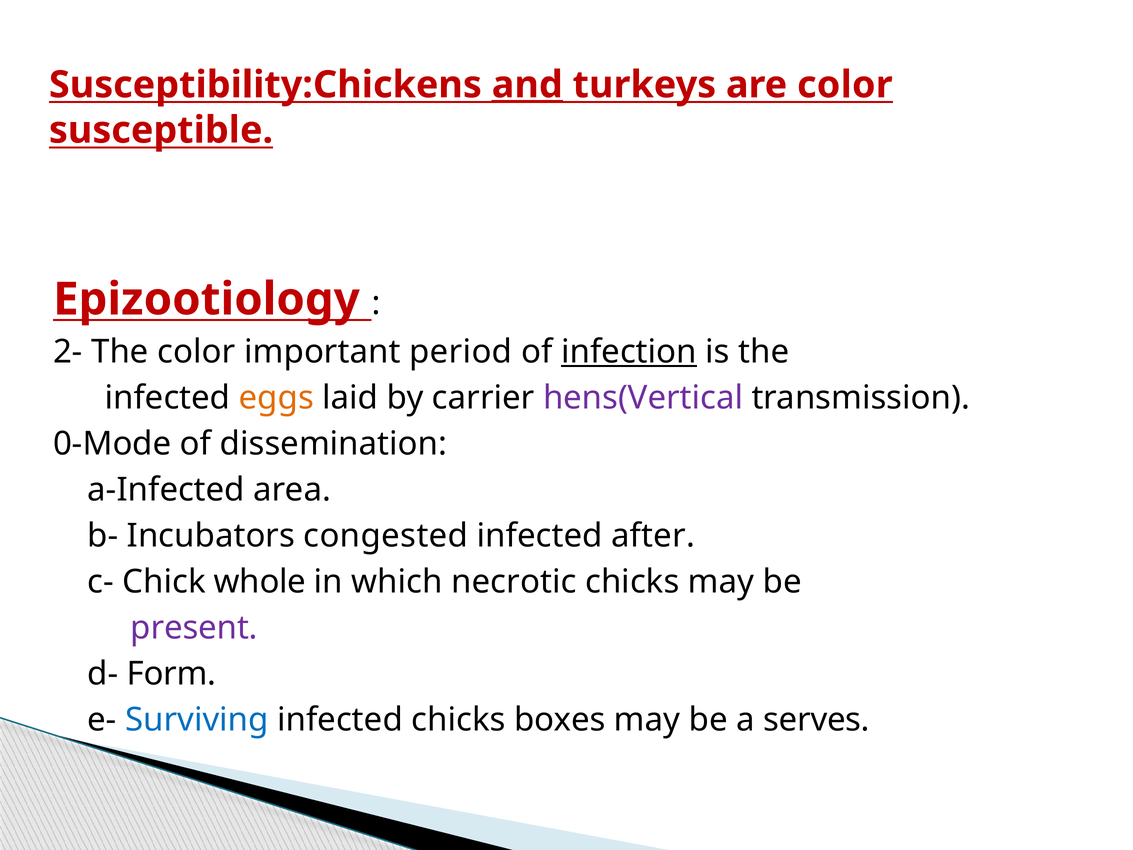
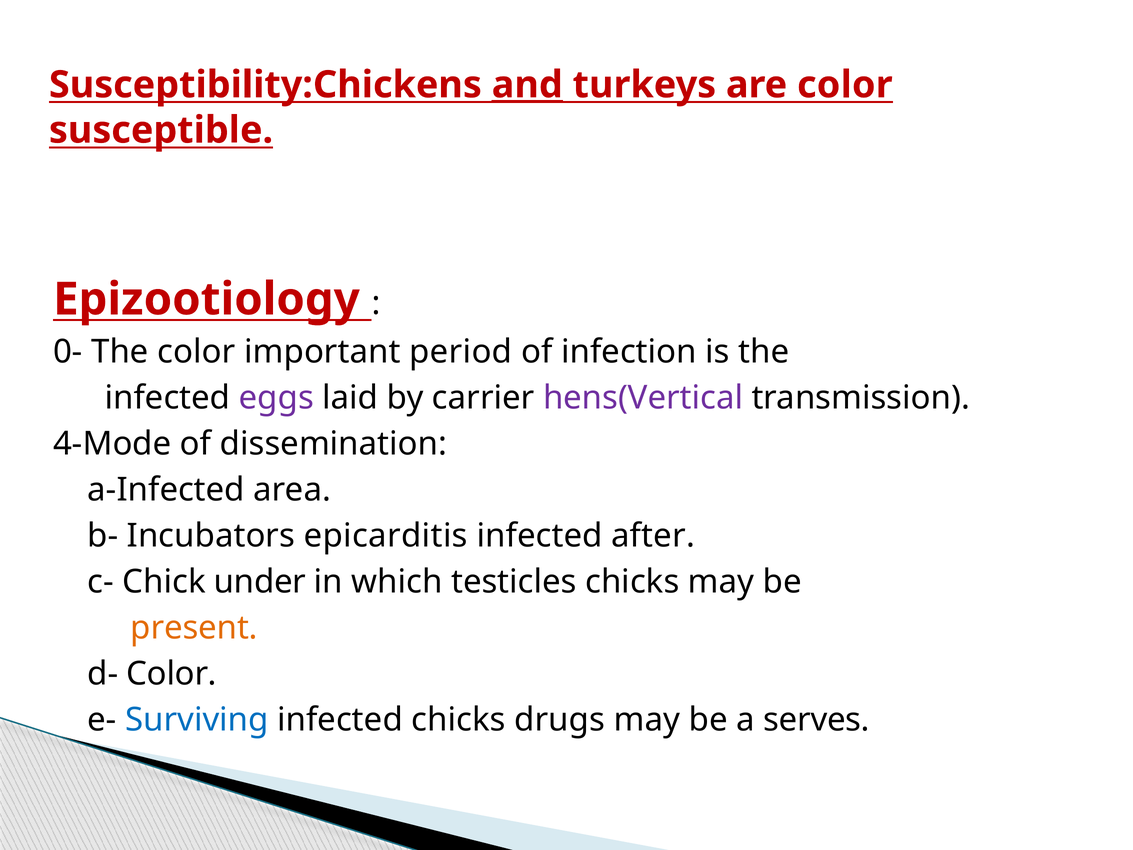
2-: 2- -> 0- (68, 352)
infection underline: present -> none (629, 352)
eggs colour: orange -> purple (276, 398)
0-Mode: 0-Mode -> 4-Mode (112, 444)
congested: congested -> epicarditis (386, 536)
whole: whole -> under (260, 582)
necrotic: necrotic -> testicles (514, 582)
present colour: purple -> orange (194, 628)
d- Form: Form -> Color (172, 673)
boxes: boxes -> drugs (560, 719)
